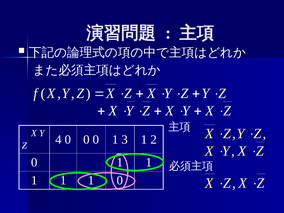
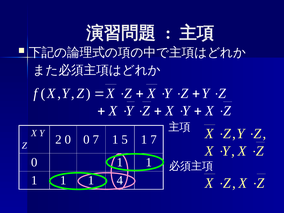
4: 4 -> 2 (58, 139)
0 0 0: 0 -> 7 (96, 139)
3: 3 -> 5 (125, 139)
1 2: 2 -> 7 (154, 139)
0: 0 -> 4 (120, 180)
